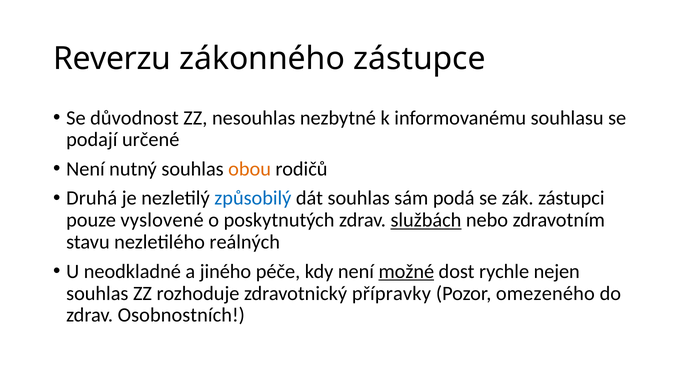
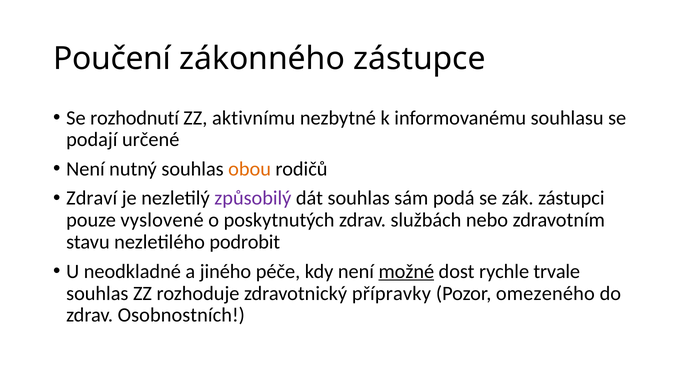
Reverzu: Reverzu -> Poučení (112, 59)
důvodnost: důvodnost -> rozhodnutí (135, 118)
nesouhlas: nesouhlas -> aktivnímu (254, 118)
Druhá: Druhá -> Zdraví (92, 198)
způsobilý colour: blue -> purple (253, 198)
službách underline: present -> none (426, 220)
reálných: reálných -> podrobit (245, 242)
nejen: nejen -> trvale (557, 271)
